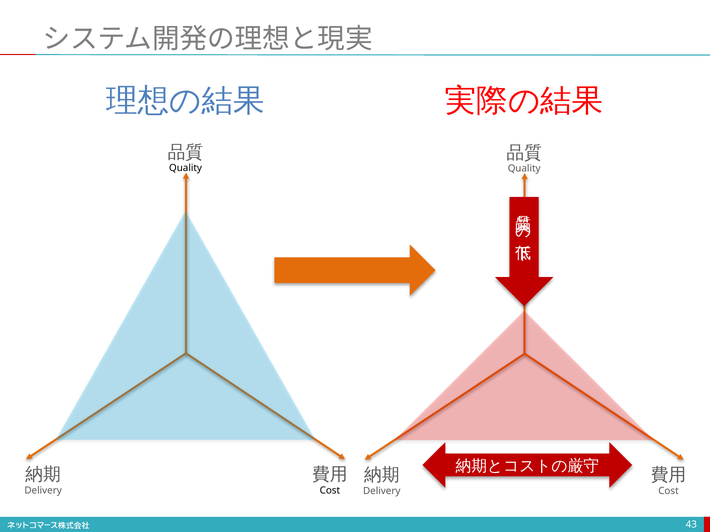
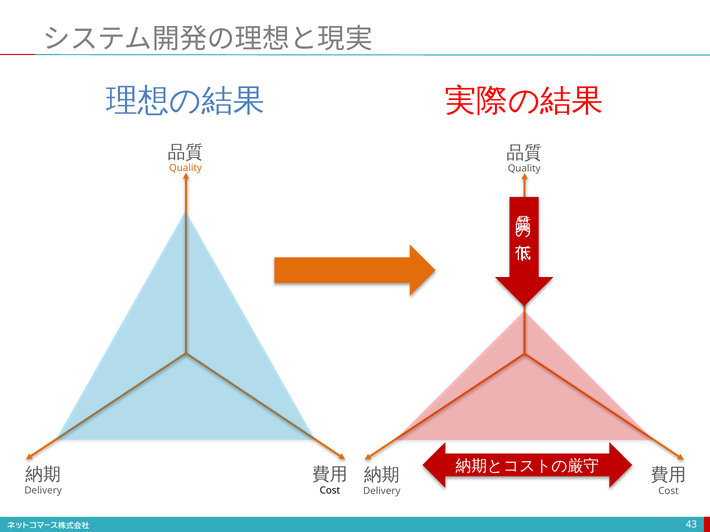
Quality colour: black -> orange (186, 168)
